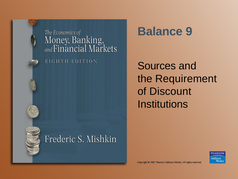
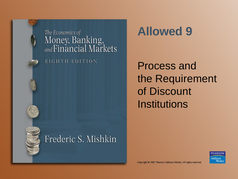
Balance: Balance -> Allowed (160, 31)
Sources: Sources -> Process (157, 66)
